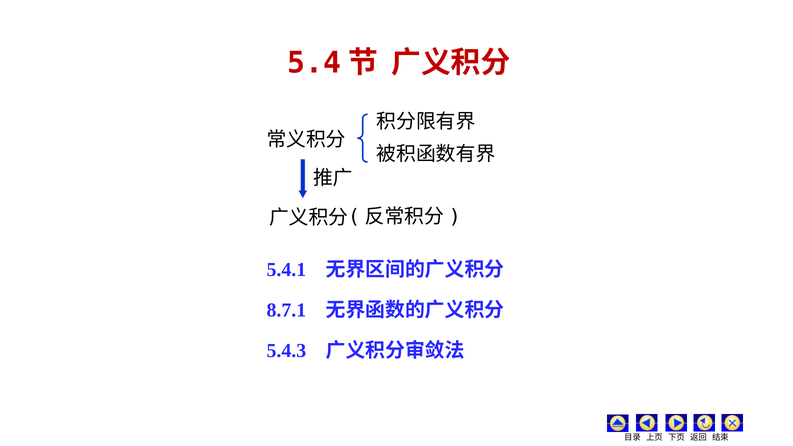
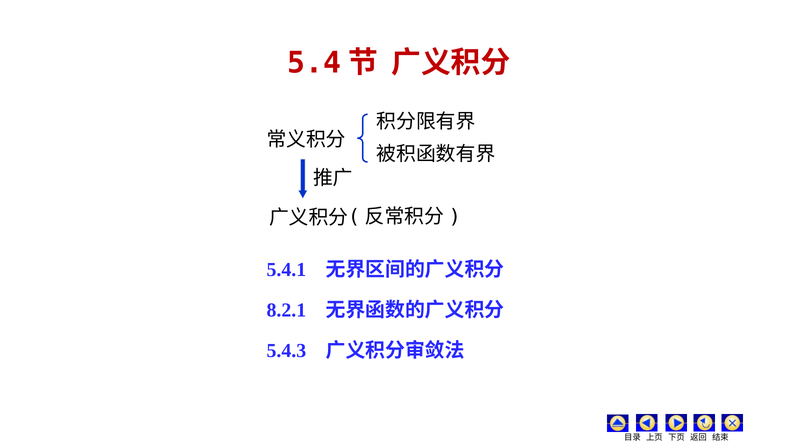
8.7.1: 8.7.1 -> 8.2.1 (286, 310)
